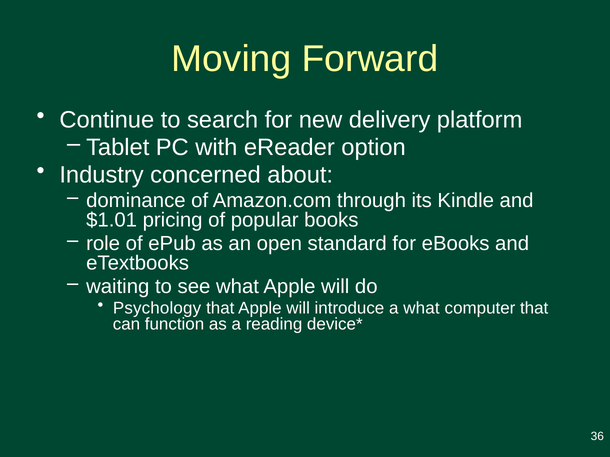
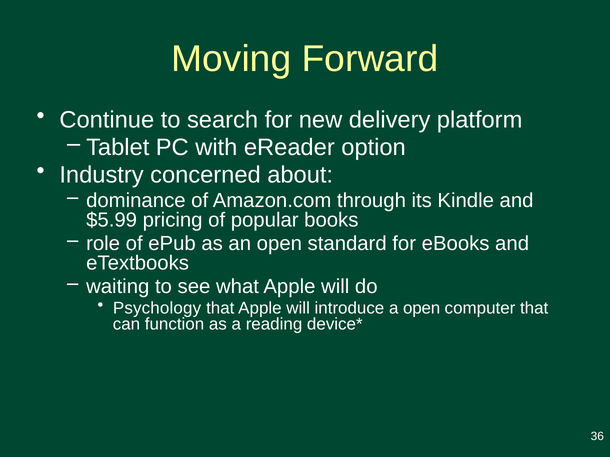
$1.01: $1.01 -> $5.99 (112, 220)
a what: what -> open (422, 308)
